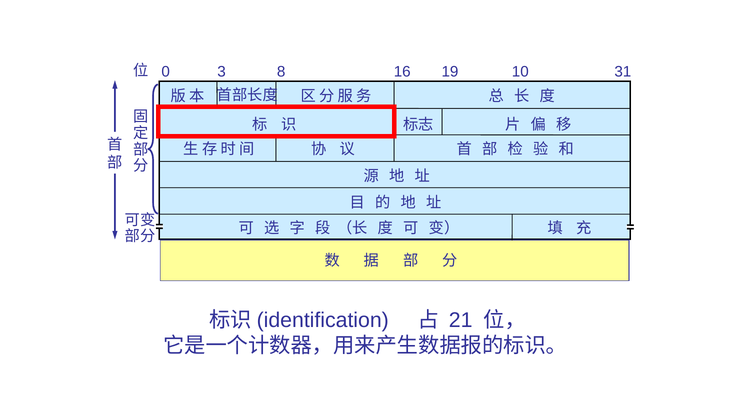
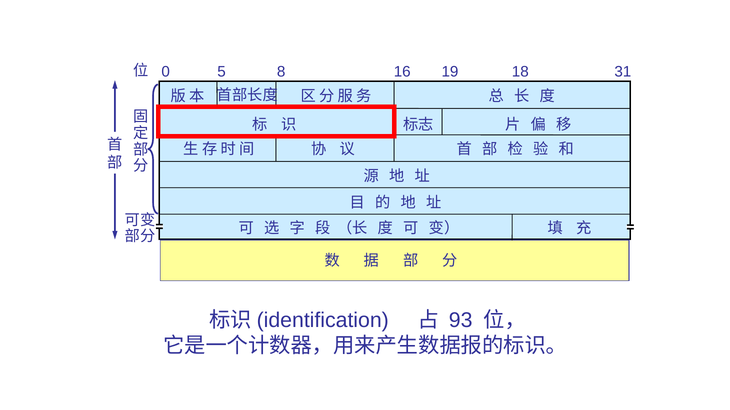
3: 3 -> 5 (222, 72)
10: 10 -> 18 (520, 72)
21: 21 -> 93 (461, 321)
